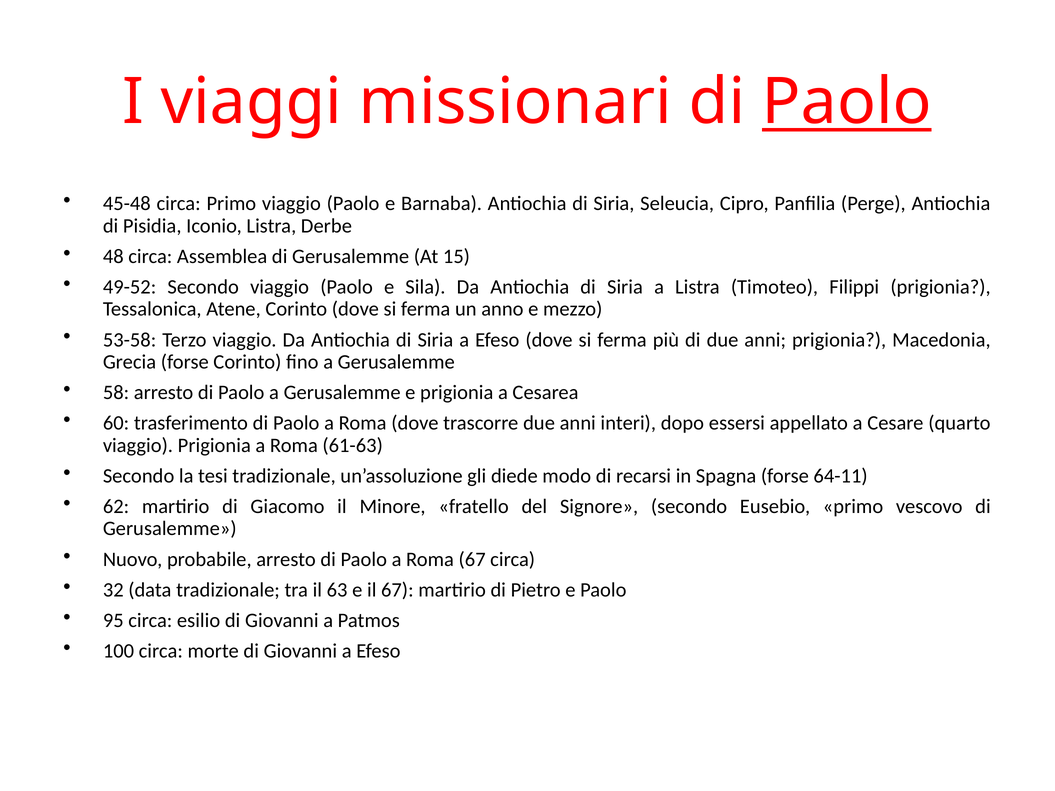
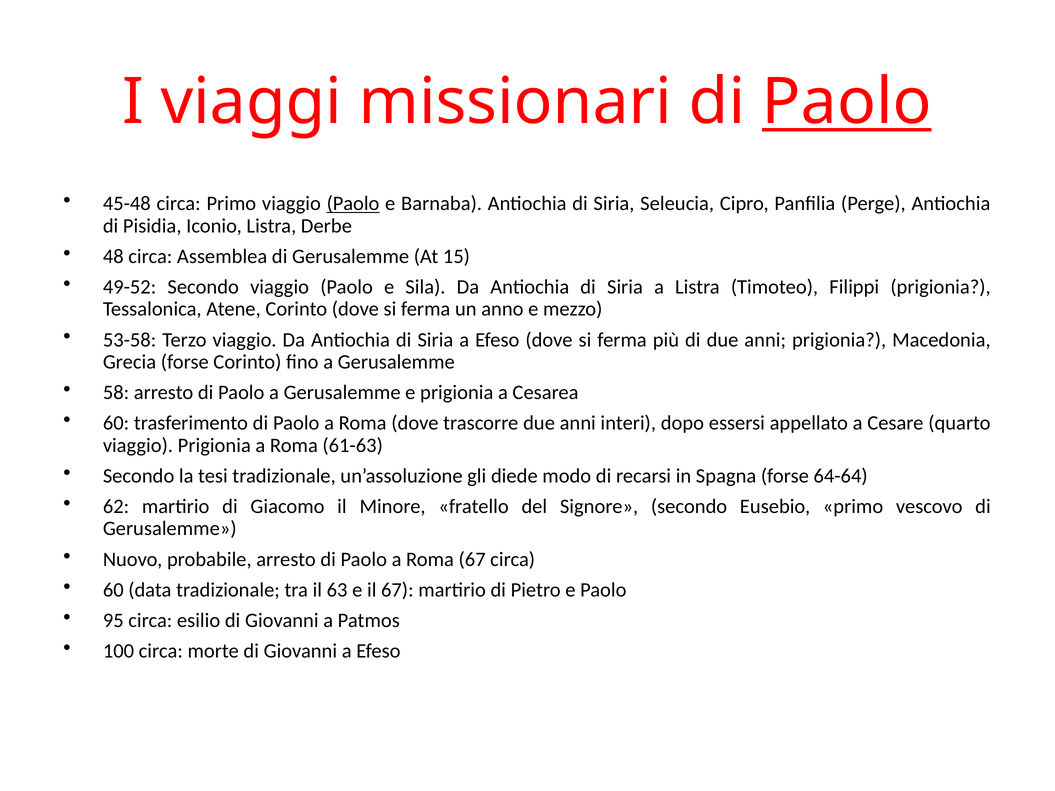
Paolo underline: none -> present (353, 204)
64-11: 64-11 -> 64-64 (841, 476)
32: 32 -> 60 (113, 590)
